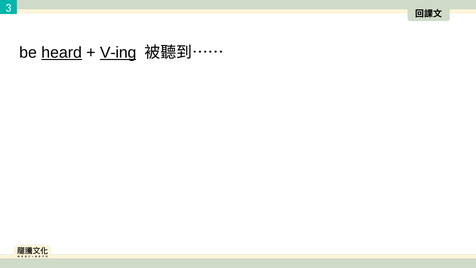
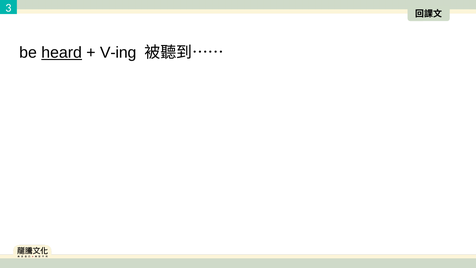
V-ing underline: present -> none (118, 53)
